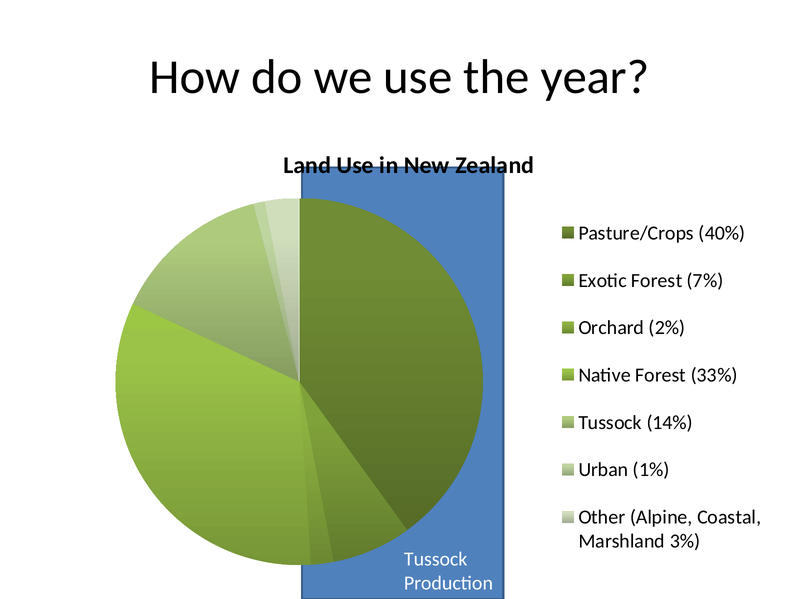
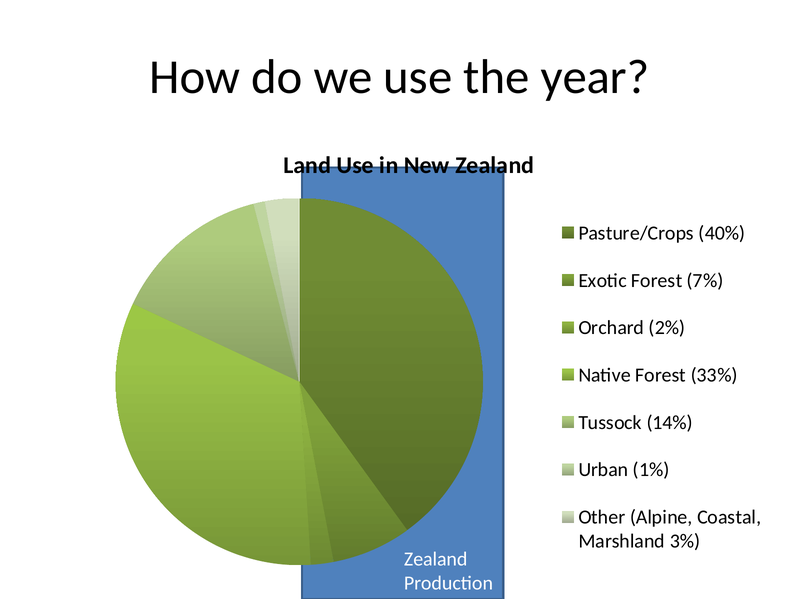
Tussock: Tussock -> Zealand (436, 560)
